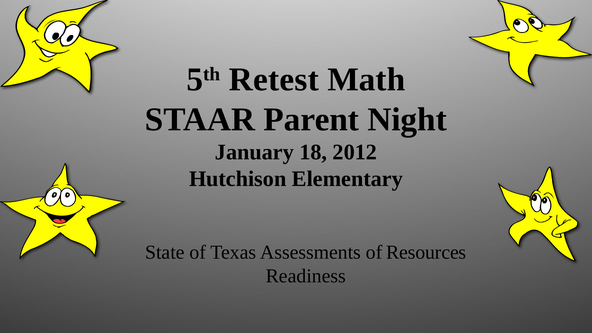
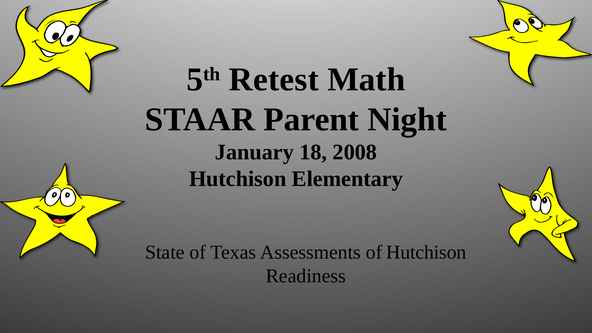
2012: 2012 -> 2008 (355, 152)
of Resources: Resources -> Hutchison (426, 252)
